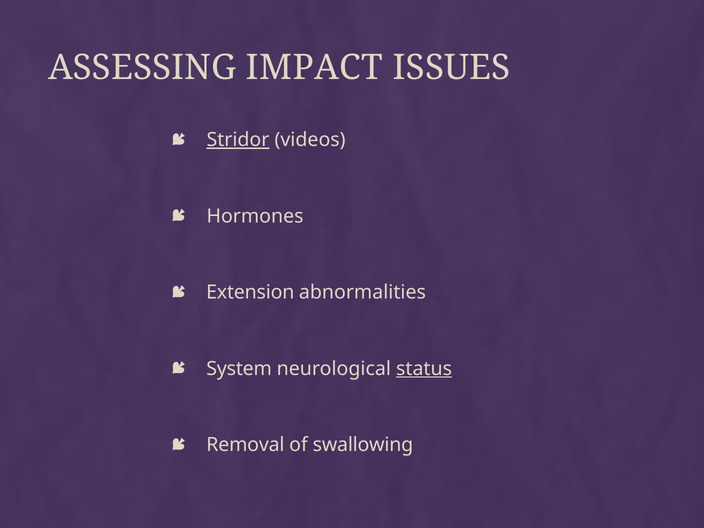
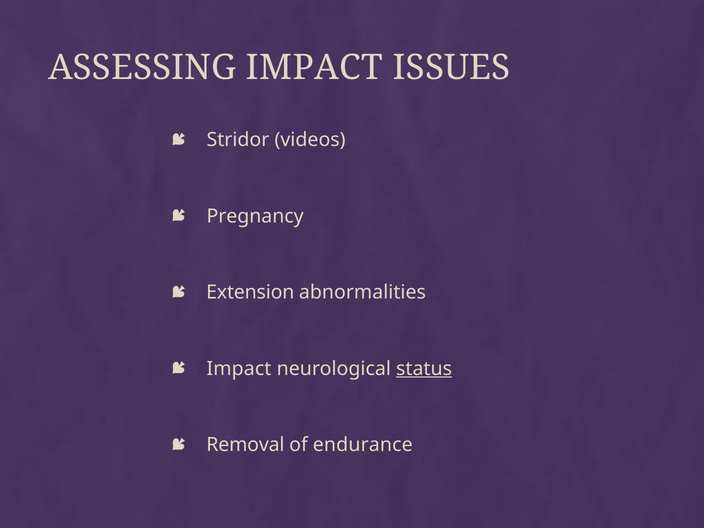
Stridor underline: present -> none (238, 140)
Hormones: Hormones -> Pregnancy (255, 216)
System: System -> Impact (239, 369)
swallowing: swallowing -> endurance (363, 445)
